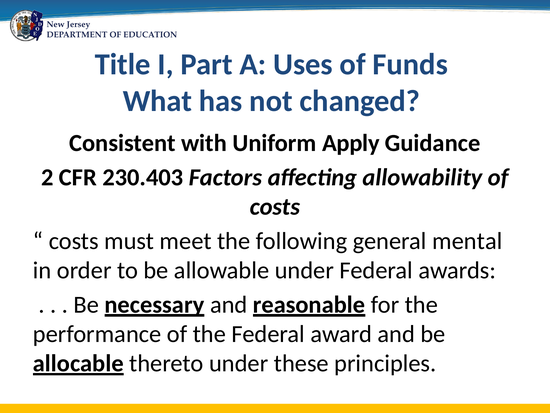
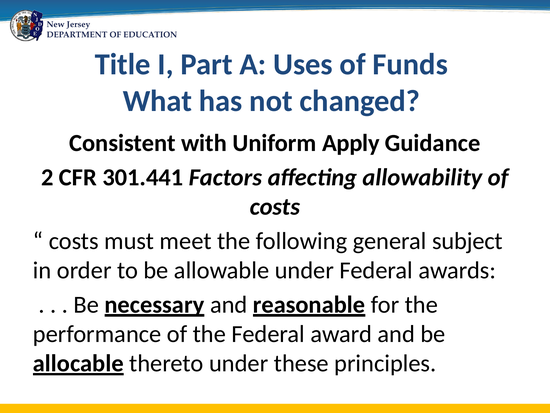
230.403: 230.403 -> 301.441 (143, 177)
mental: mental -> subject (467, 241)
